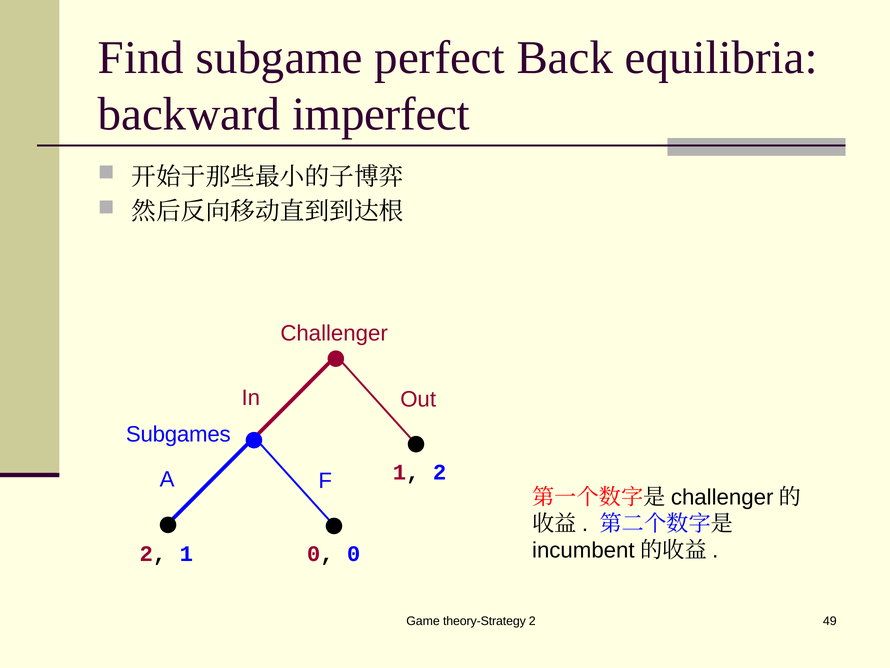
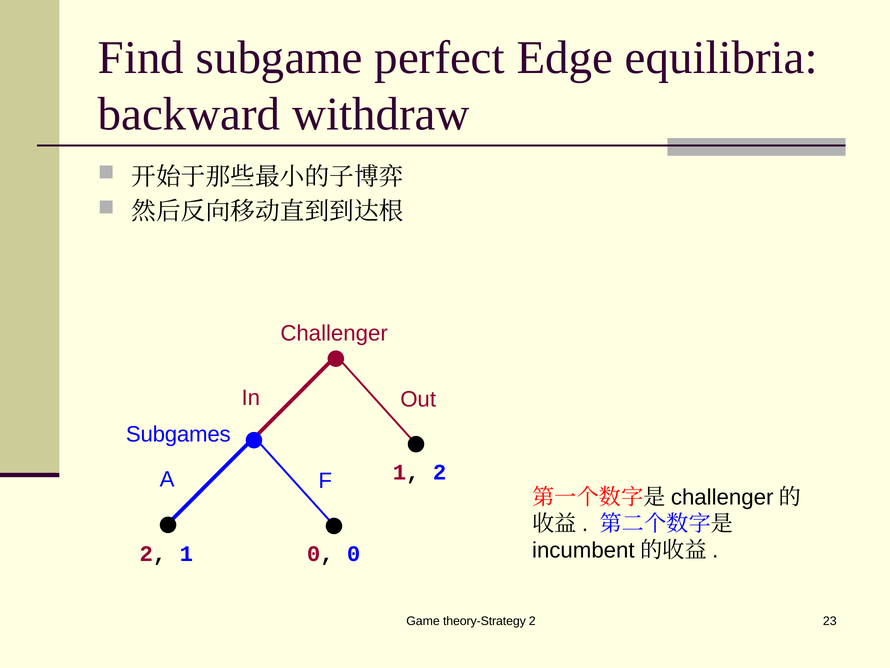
Back: Back -> Edge (565, 58)
imperfect: imperfect -> withdraw (381, 114)
49: 49 -> 23 (830, 621)
